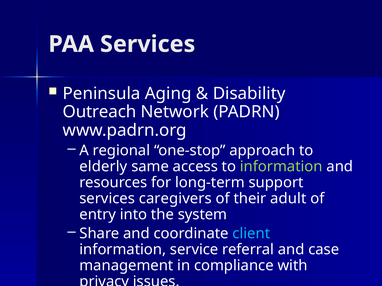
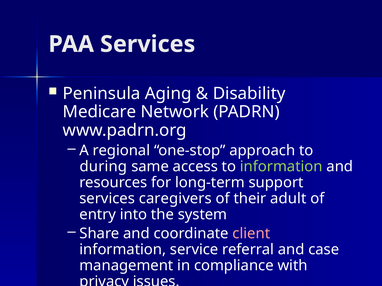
Outreach: Outreach -> Medicare (99, 112)
elderly: elderly -> during (103, 167)
client colour: light blue -> pink (251, 234)
